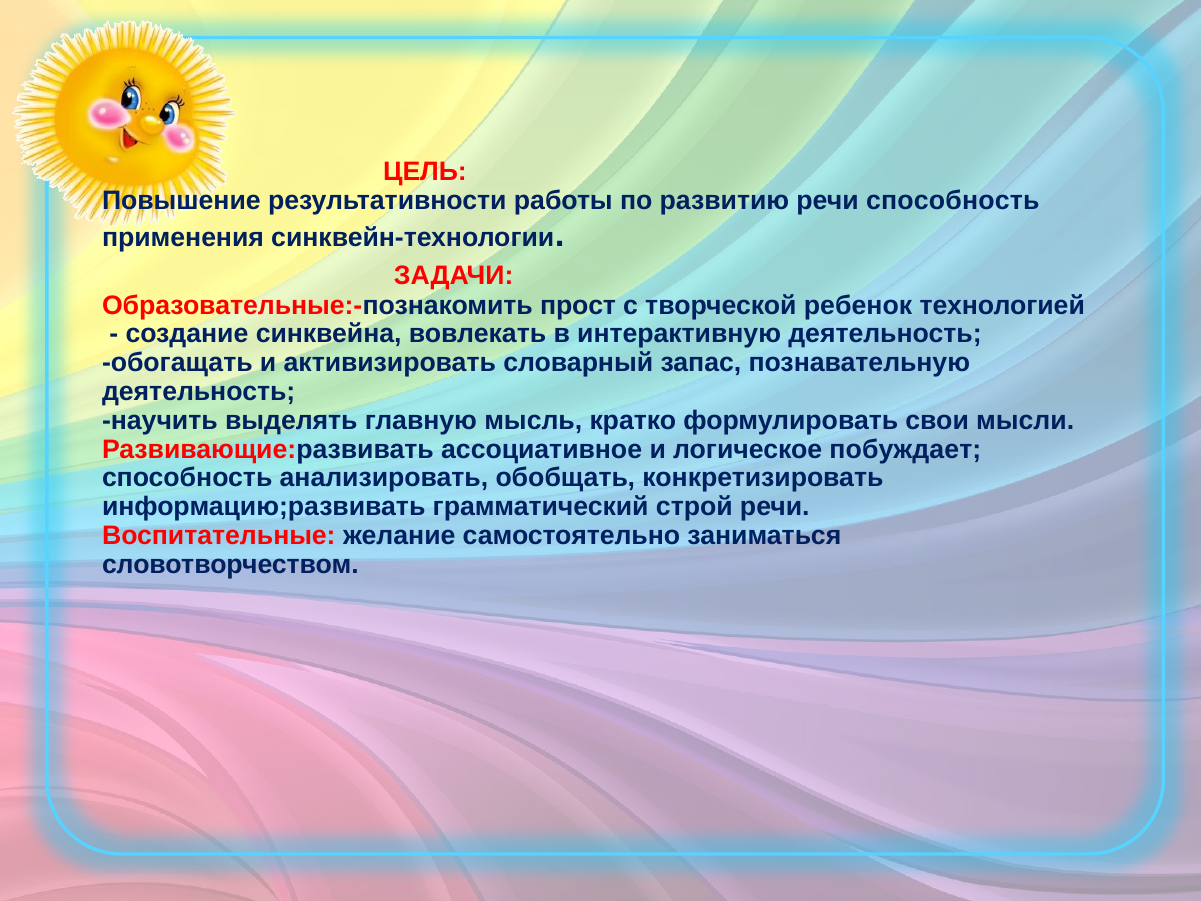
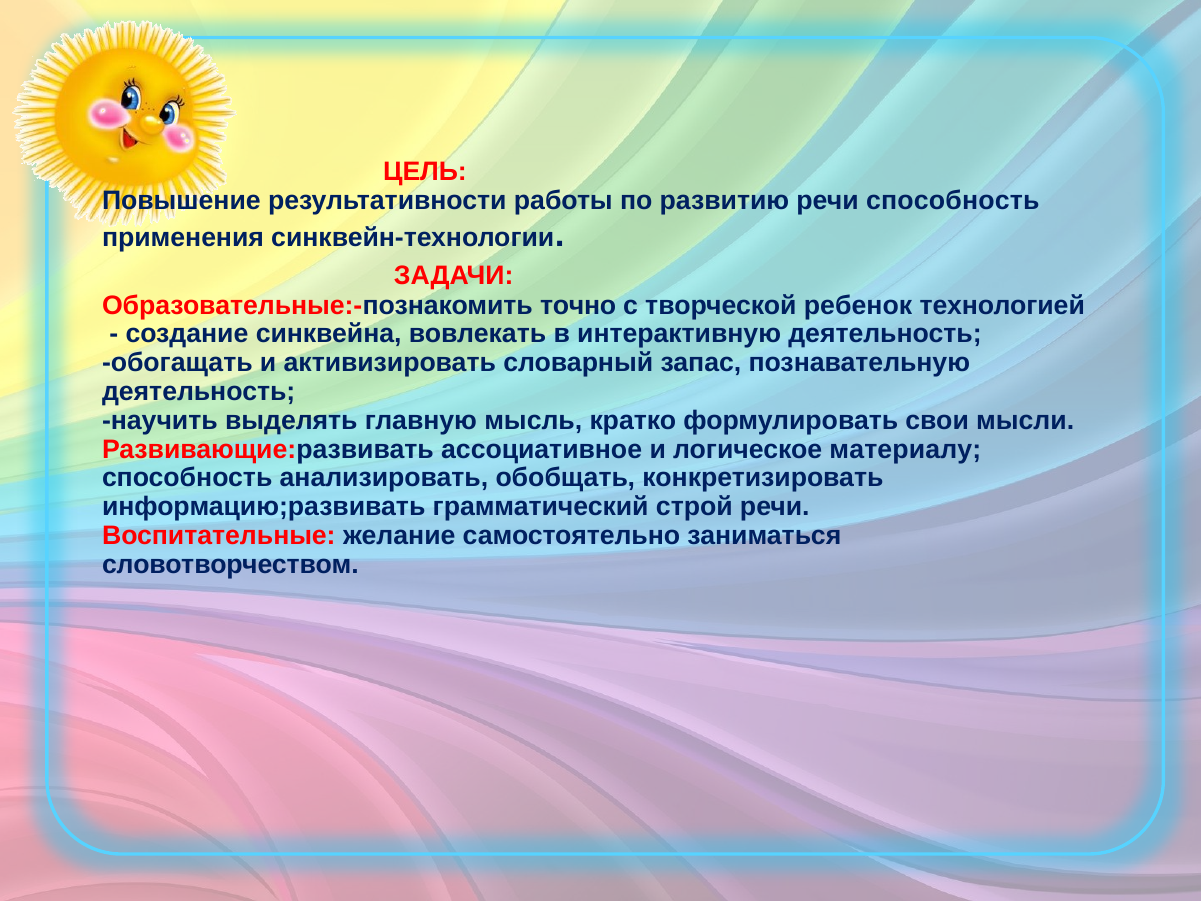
прост: прост -> точно (578, 305)
побуждает: побуждает -> материалу (905, 449)
